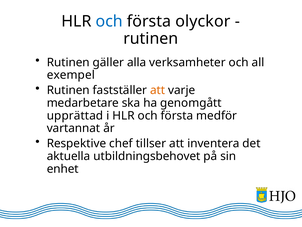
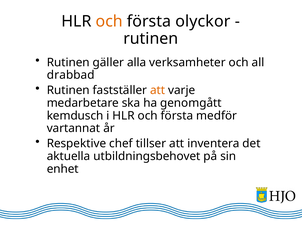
och colour: blue -> orange (109, 21)
exempel: exempel -> drabbad (71, 75)
upprättad: upprättad -> kemdusch (75, 115)
